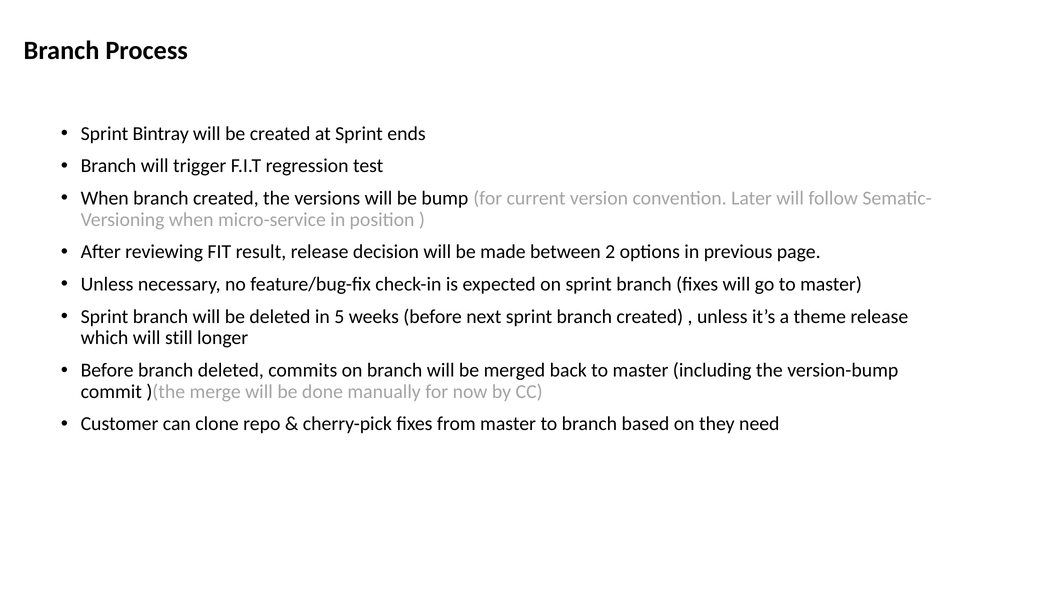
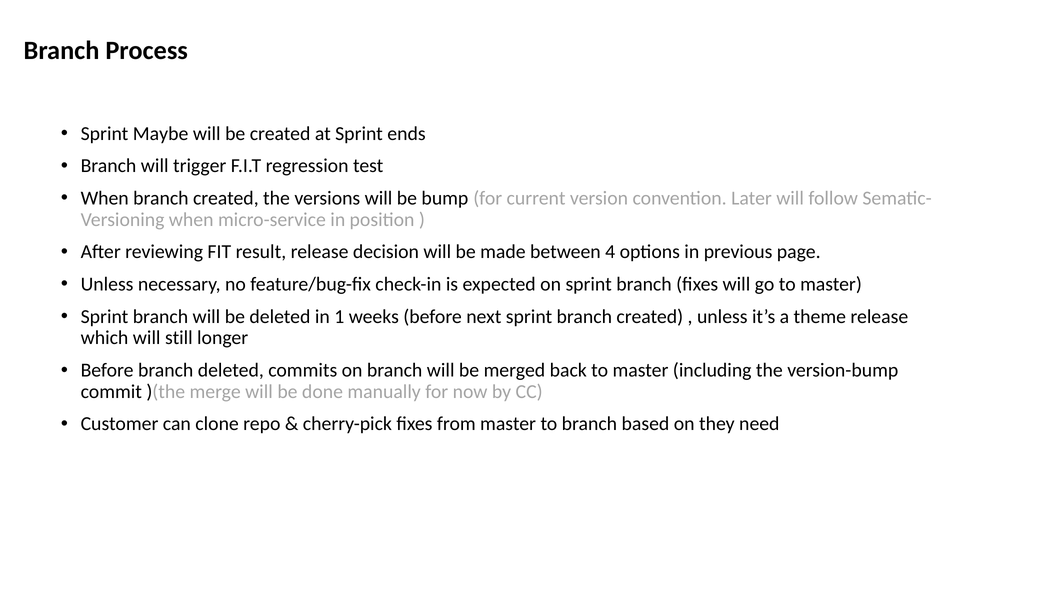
Bintray: Bintray -> Maybe (161, 133)
2: 2 -> 4 (610, 252)
5: 5 -> 1 (339, 316)
